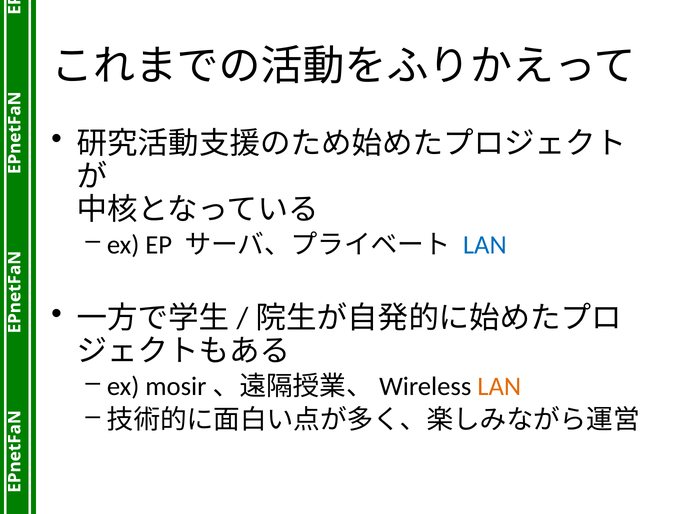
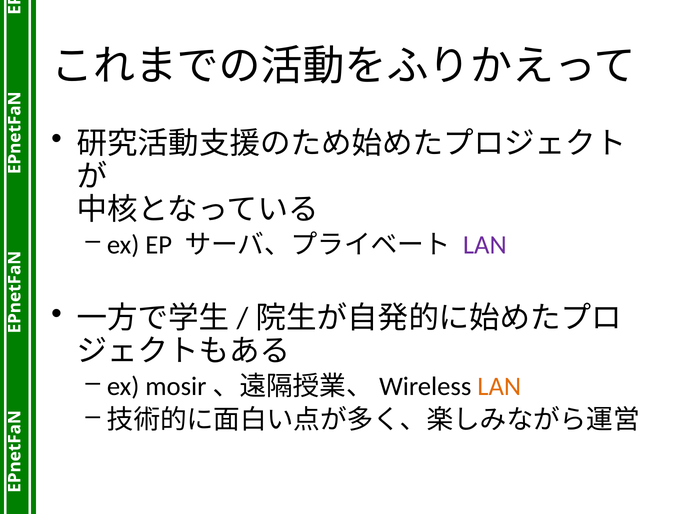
LAN colour: blue -> purple (485, 245)
